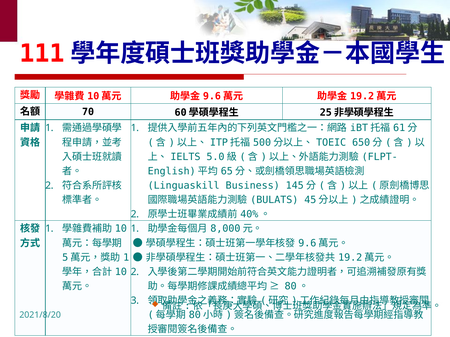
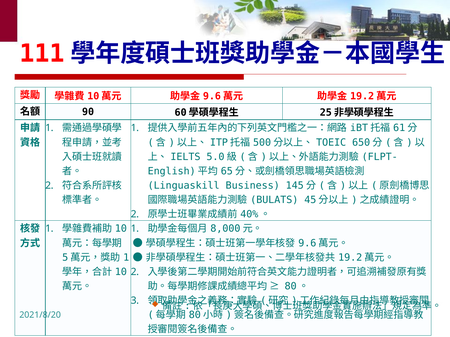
70: 70 -> 90 (88, 112)
